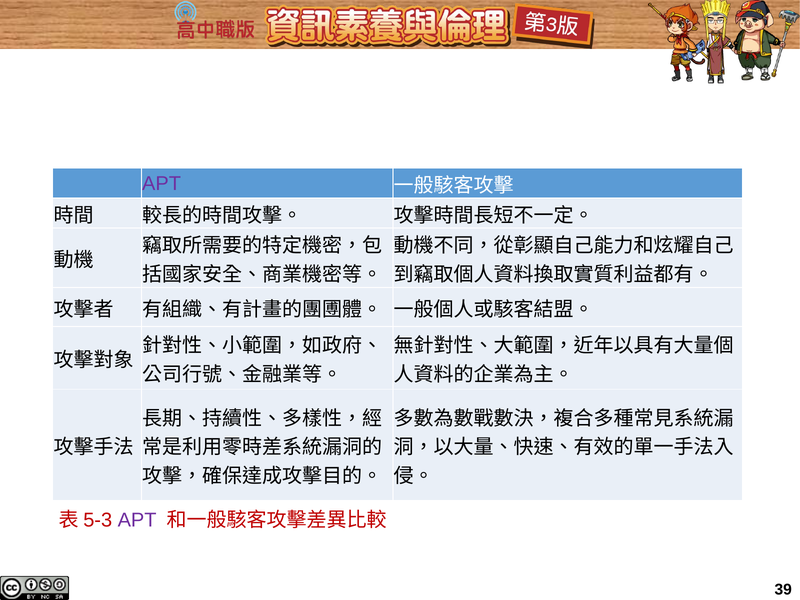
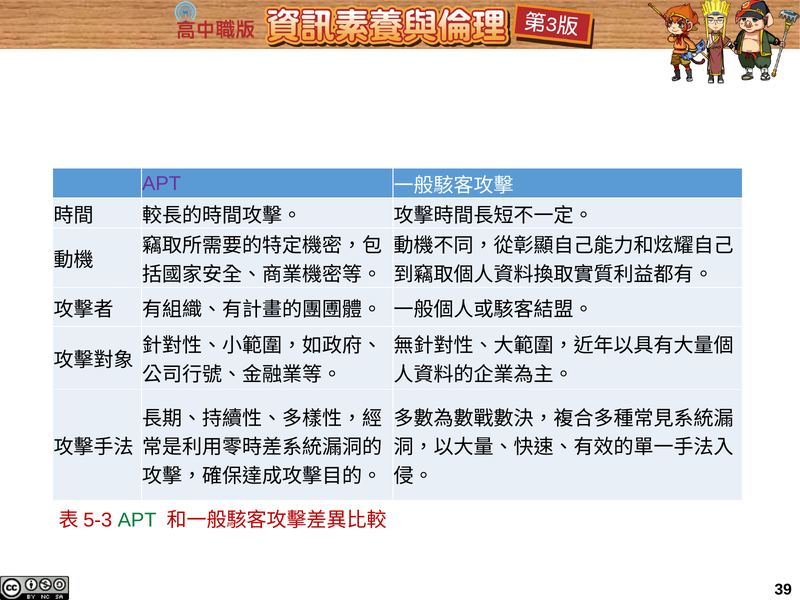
APT colour: purple -> green (137, 520)
